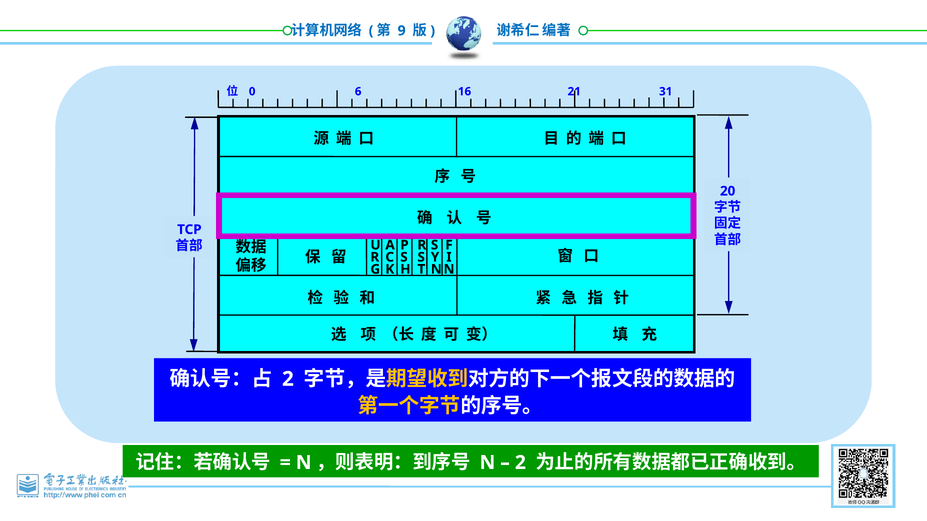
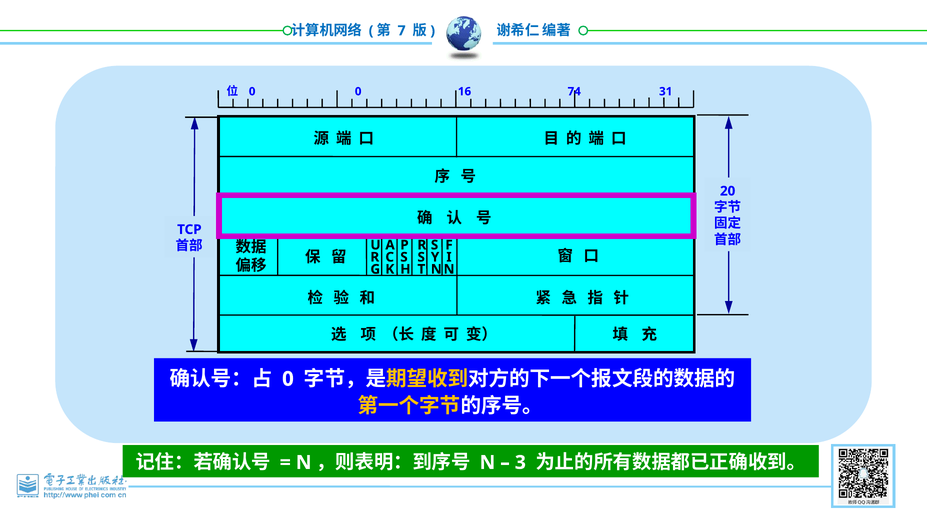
9: 9 -> 7 (402, 31)
0 6: 6 -> 0 (358, 92)
21: 21 -> 74 (574, 92)
2: 2 -> 0 (288, 379)
2: 2 -> 3 (520, 463)
